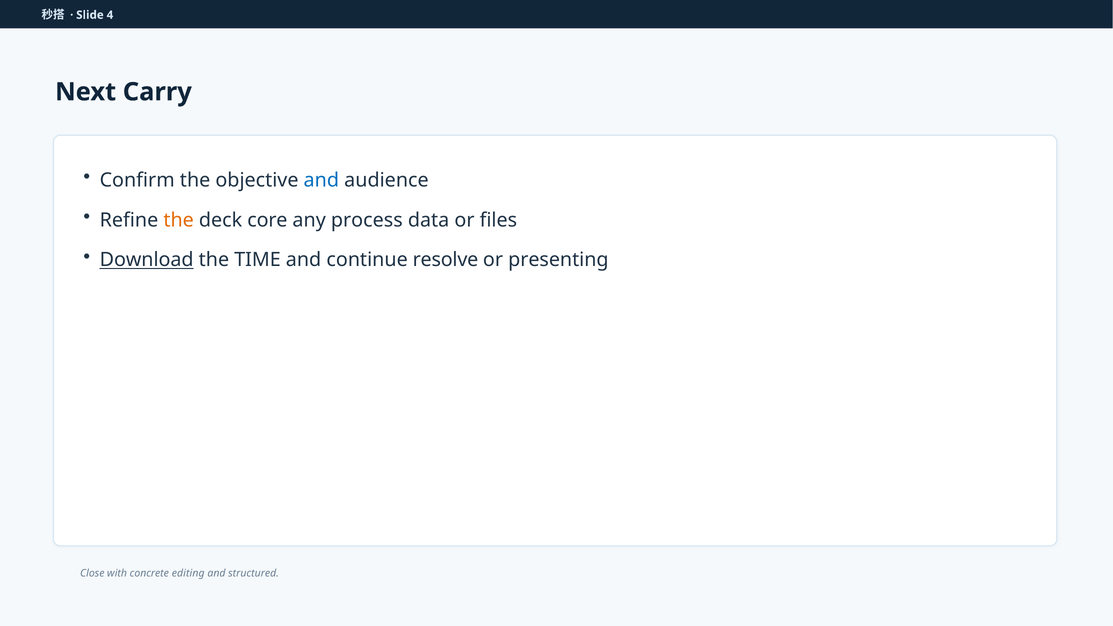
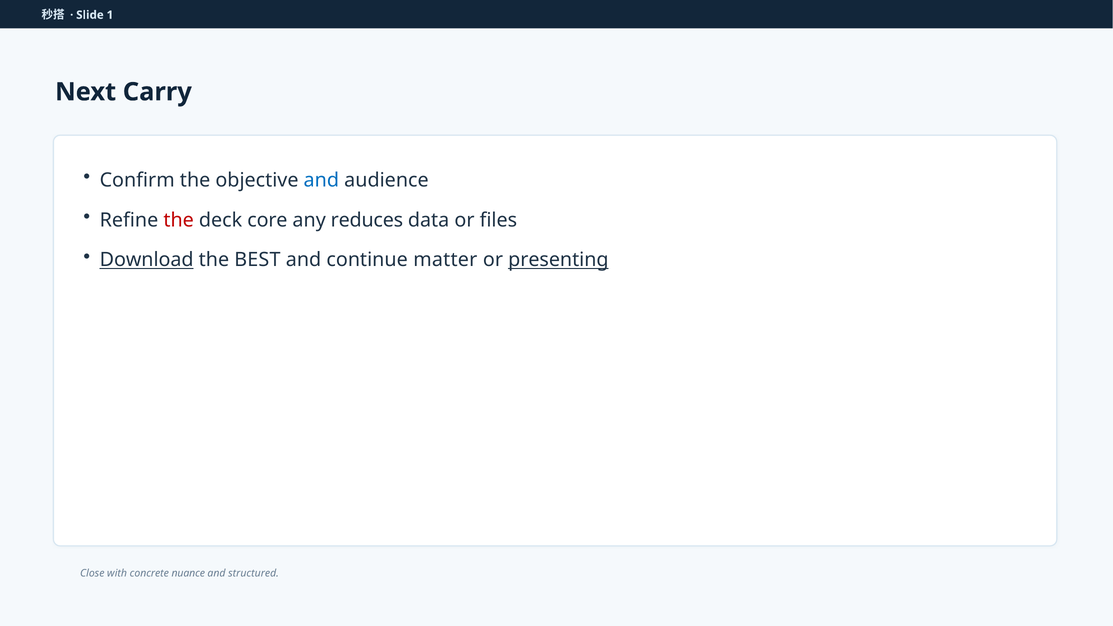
4: 4 -> 1 (110, 15)
the colour: orange -> red (179, 220)
process: process -> reduces (367, 220)
TIME: TIME -> BEST (257, 260)
resolve: resolve -> matter (445, 260)
presenting underline: none -> present (558, 260)
editing: editing -> nuance (188, 573)
